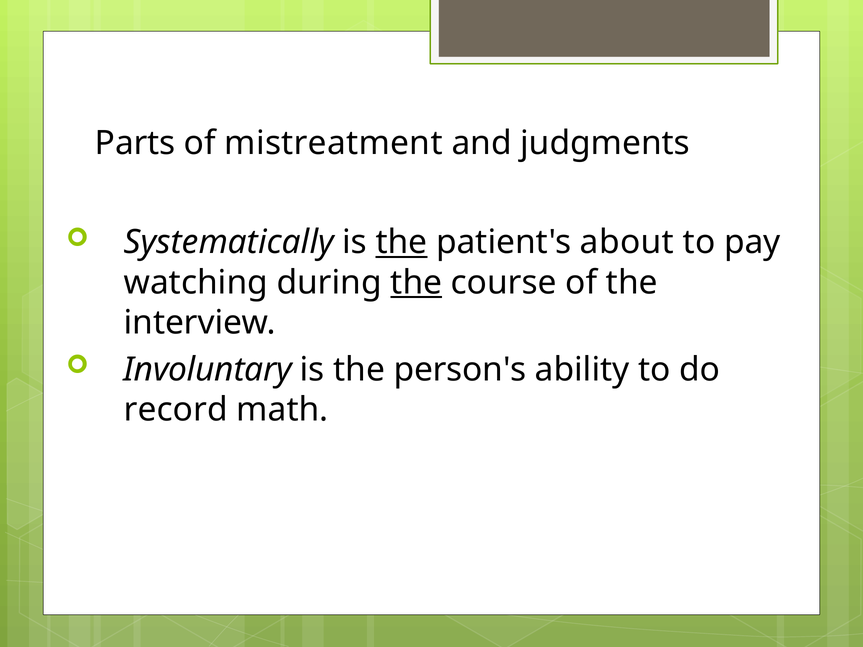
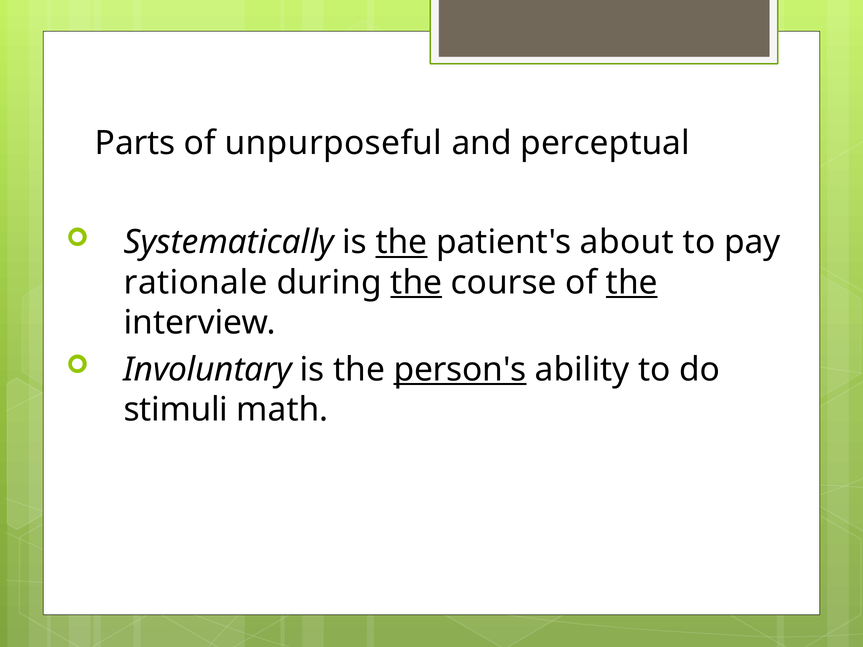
mistreatment: mistreatment -> unpurposeful (333, 143)
judgments: judgments -> perceptual (605, 143)
watching: watching -> rationale (196, 283)
the underline: none -> present (632, 283)
person's underline: none -> present (460, 370)
record: record -> stimuli (176, 410)
